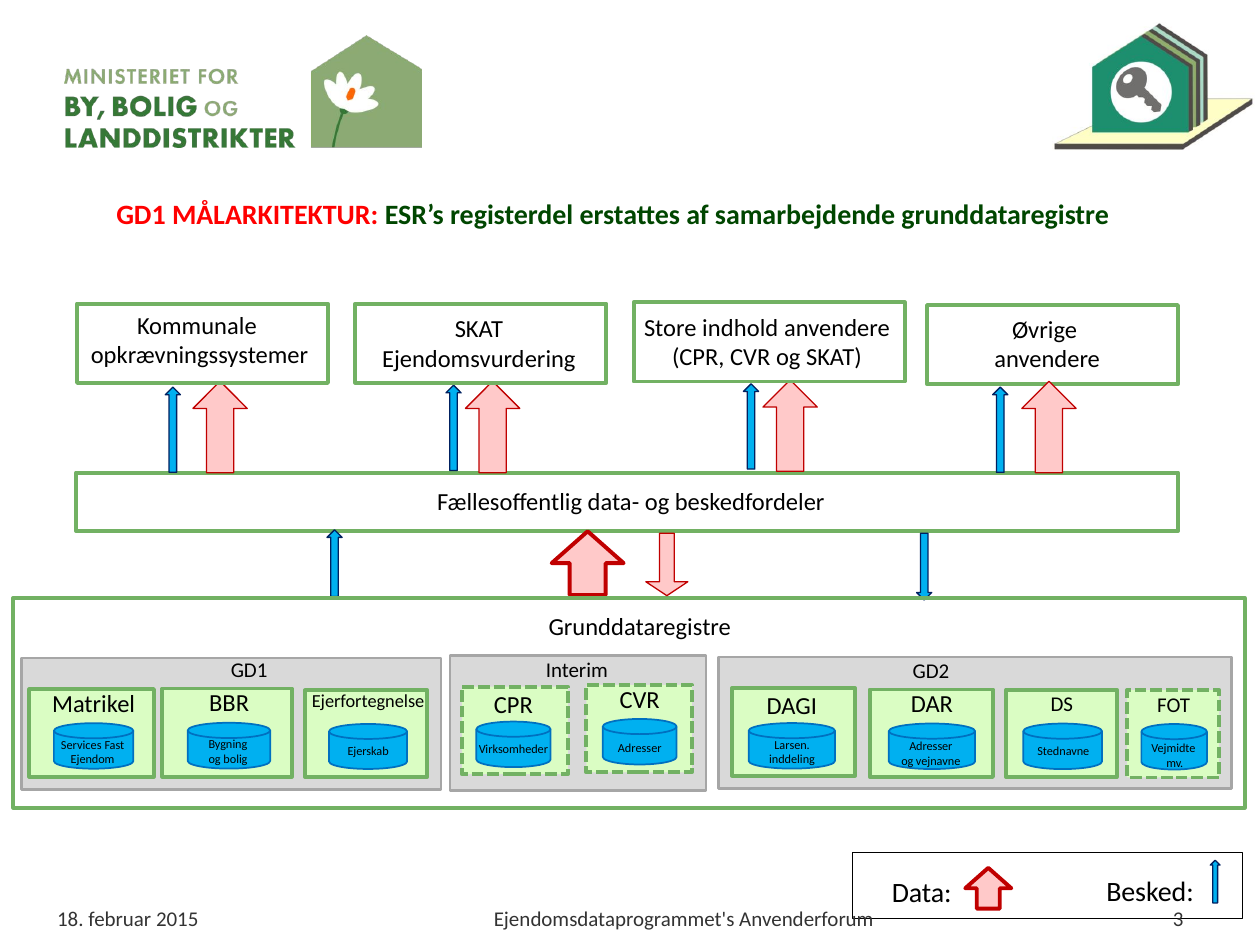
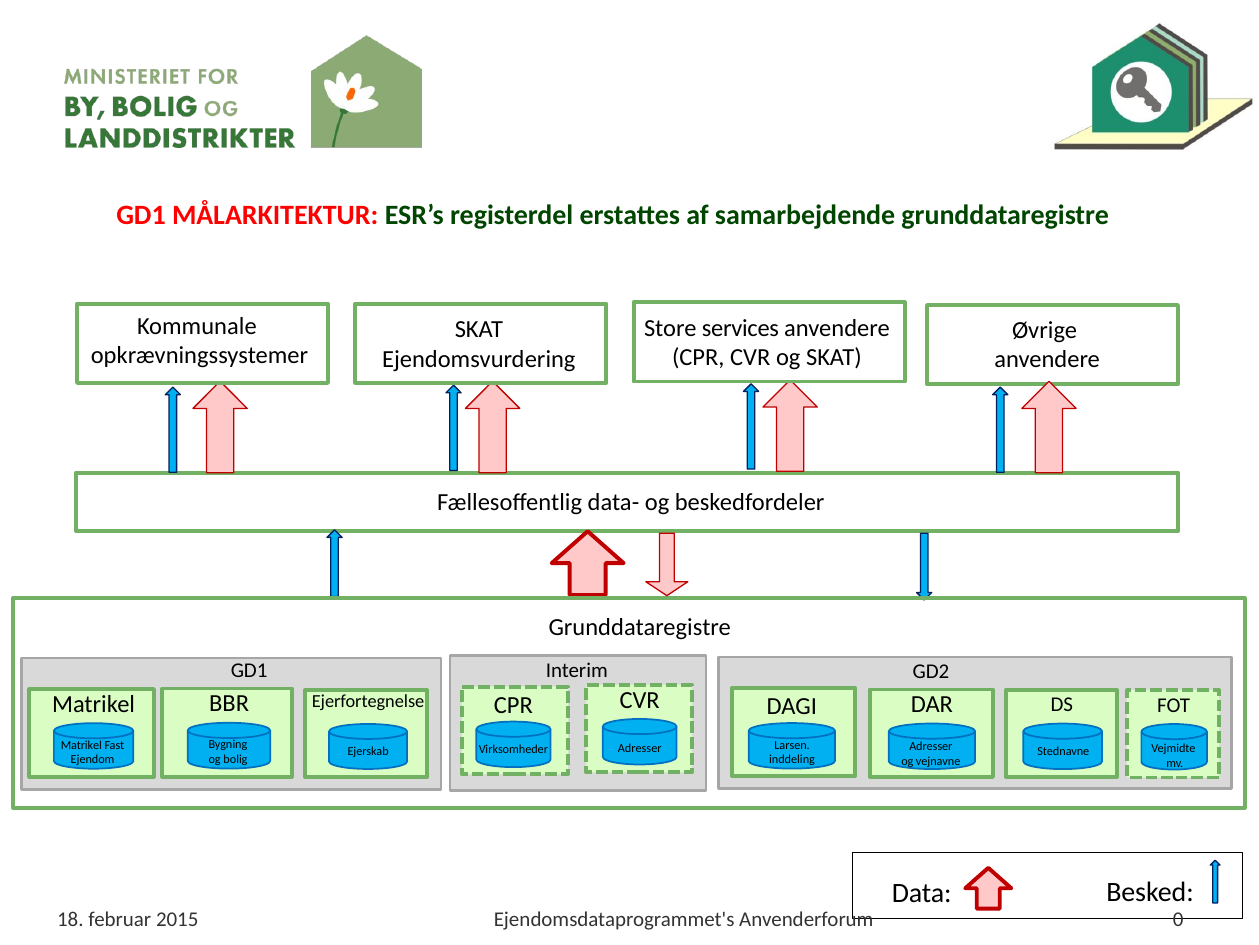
indhold: indhold -> services (740, 328)
Services: Services -> Matrikel (81, 745)
3: 3 -> 0 (1178, 919)
